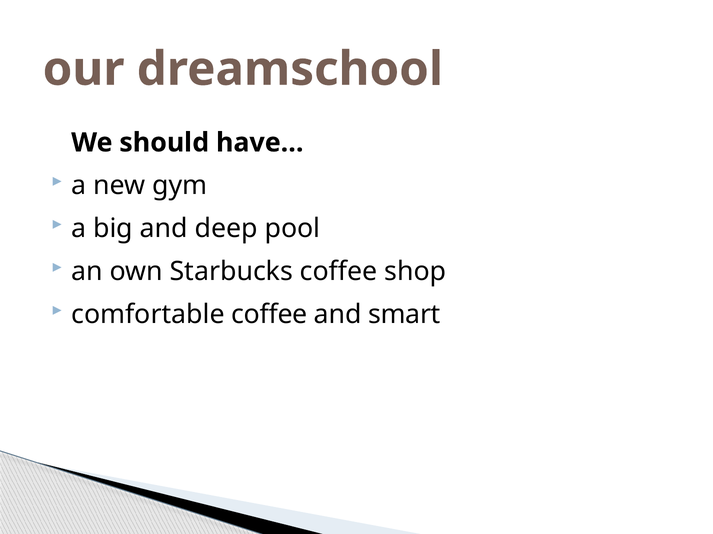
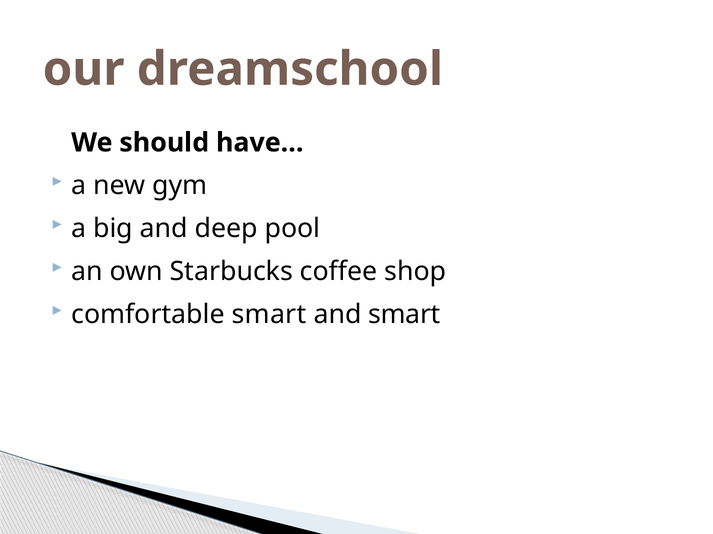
comfortable coffee: coffee -> smart (269, 315)
